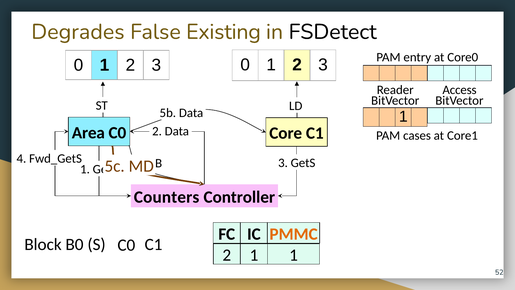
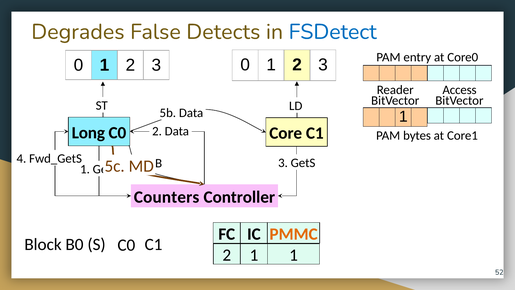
Existing: Existing -> Detects (223, 32)
FSDetect colour: black -> blue (333, 32)
Area: Area -> Long (88, 133)
cases: cases -> bytes (417, 135)
